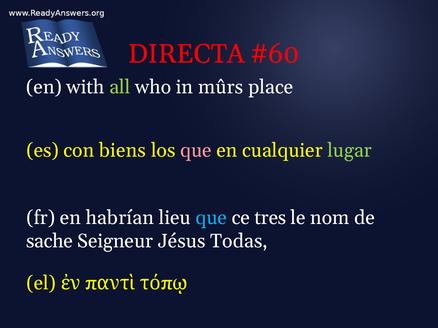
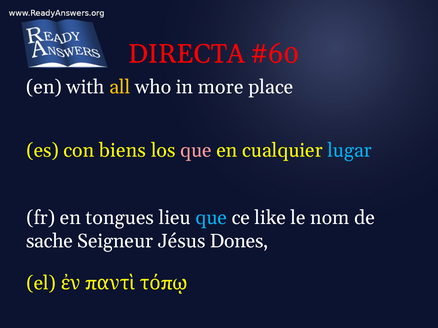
all colour: light green -> yellow (120, 87)
mûrs: mûrs -> more (221, 87)
lugar colour: light green -> light blue (350, 151)
habrían: habrían -> tongues (120, 218)
tres: tres -> like (270, 218)
Todas: Todas -> Dones (239, 242)
